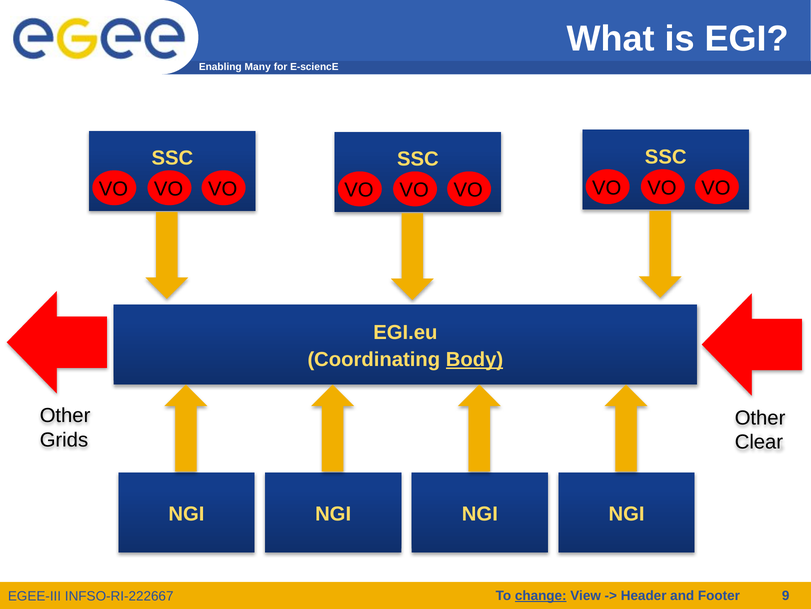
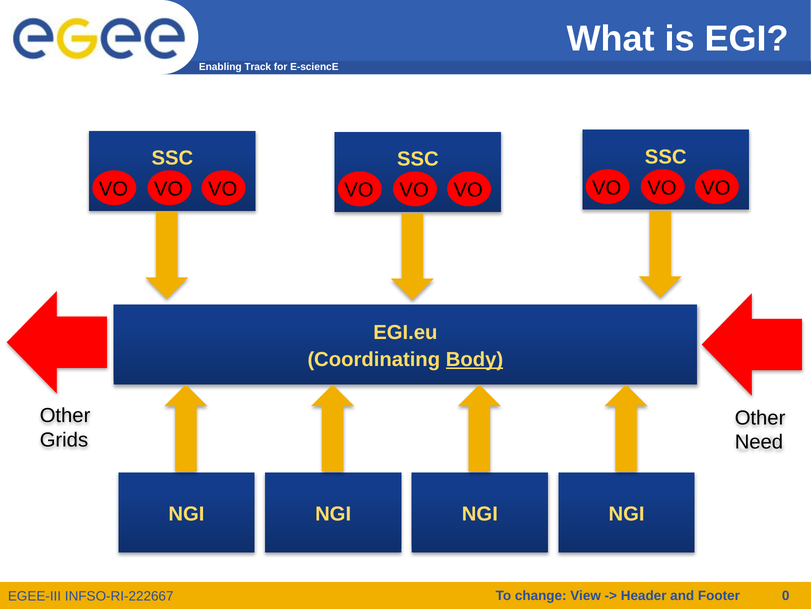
Many: Many -> Track (258, 67)
Clear: Clear -> Need (759, 442)
change underline: present -> none (541, 595)
9: 9 -> 0 (786, 595)
